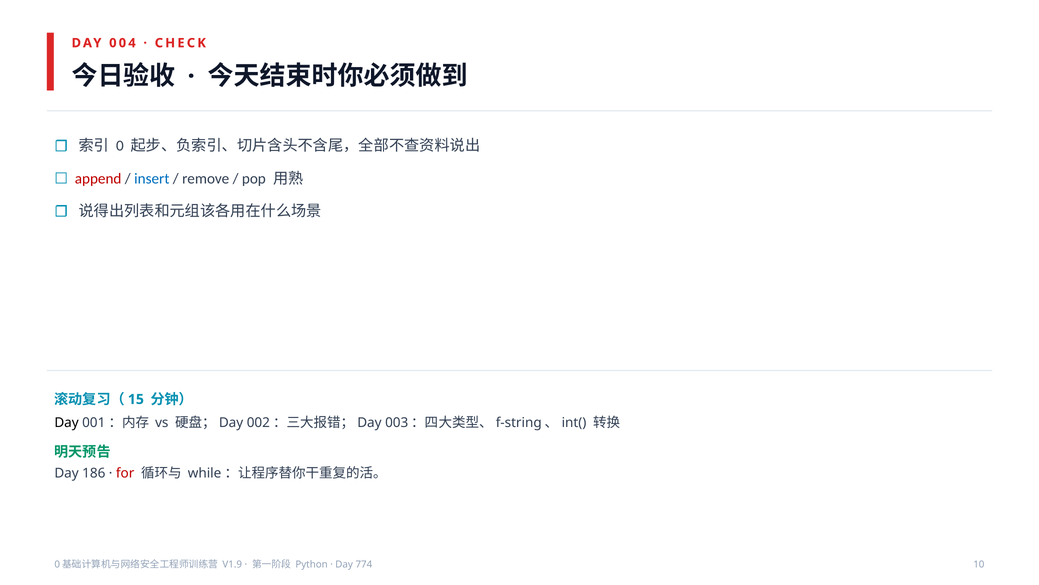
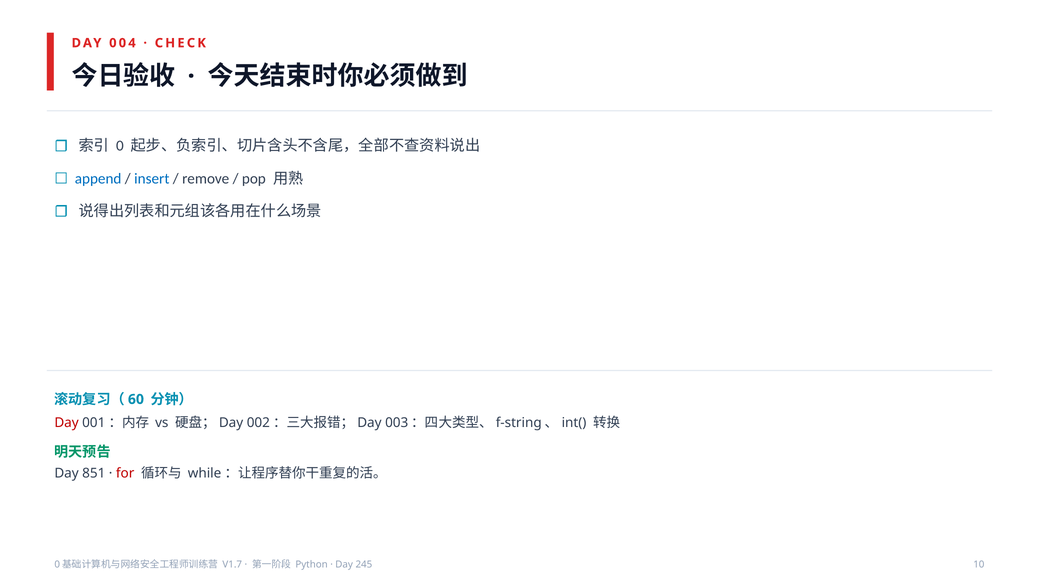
append colour: red -> blue (98, 178)
15: 15 -> 60 (136, 399)
Day colour: black -> red (67, 422)
186: 186 -> 851 (94, 473)
V1.9: V1.9 -> V1.7 (232, 564)
774: 774 -> 245 (364, 564)
